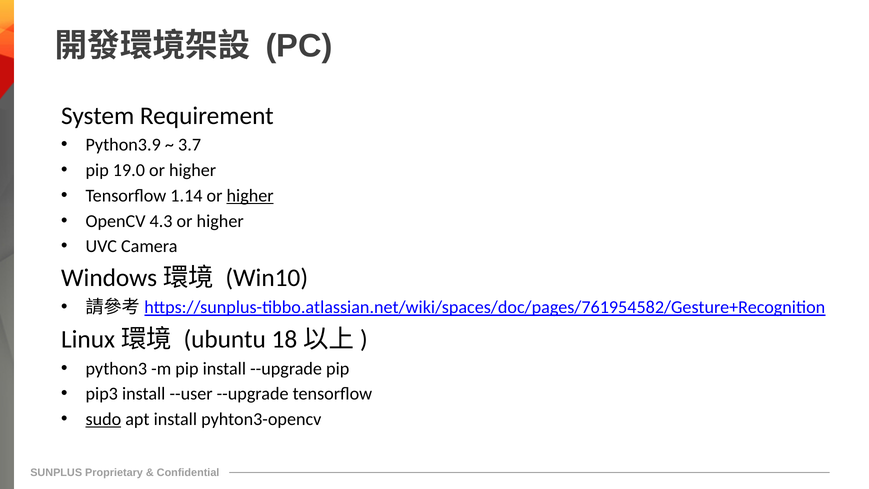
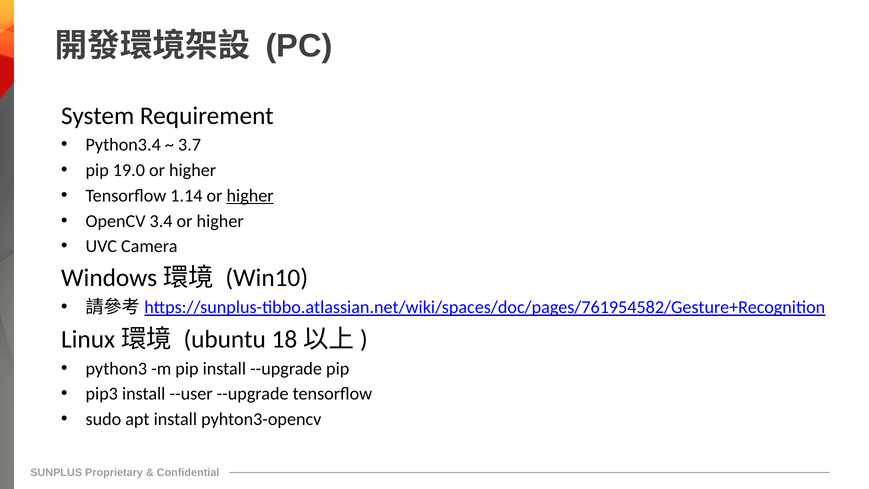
Python3.9: Python3.9 -> Python3.4 (123, 145)
4.3: 4.3 -> 3.4 (161, 221)
sudo underline: present -> none (103, 419)
